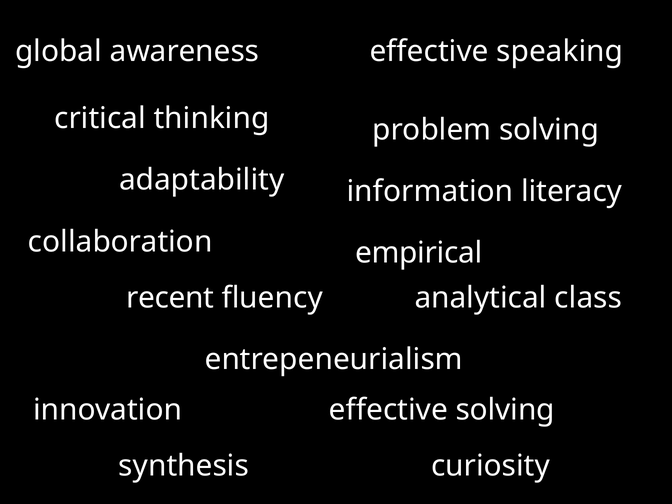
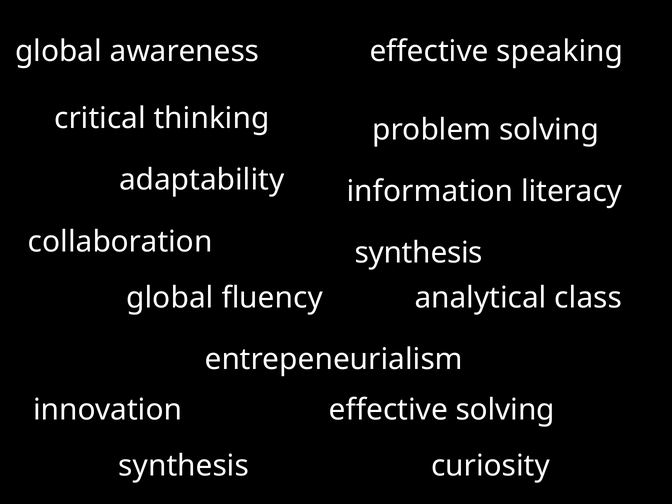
empirical: empirical -> synthesis (419, 253)
recent: recent -> global (170, 298)
